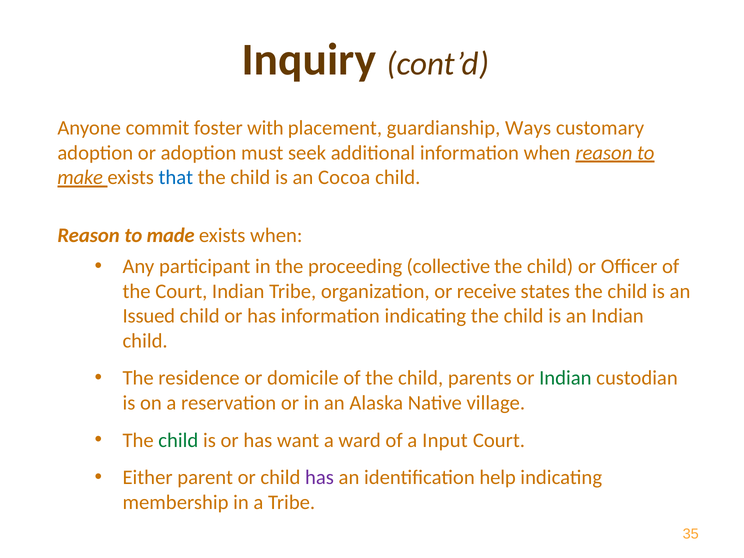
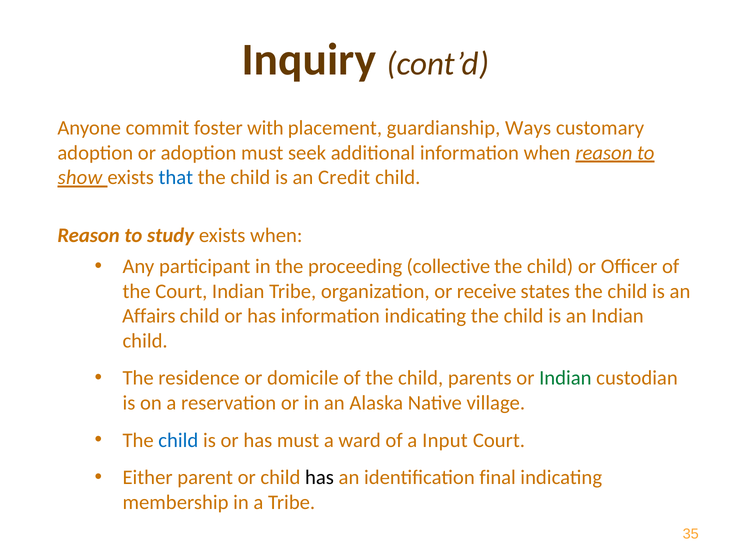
make: make -> show (80, 178)
Cocoa: Cocoa -> Credit (344, 178)
made: made -> study (171, 235)
Issued: Issued -> Affairs (149, 316)
child colour: green -> blue (178, 440)
has want: want -> must (298, 440)
has colour: purple -> black (319, 477)
help: help -> final (498, 477)
